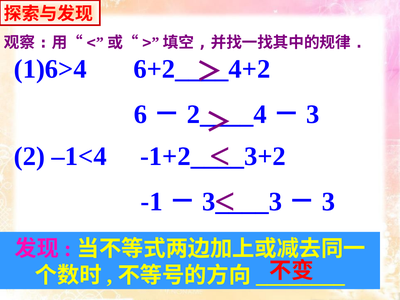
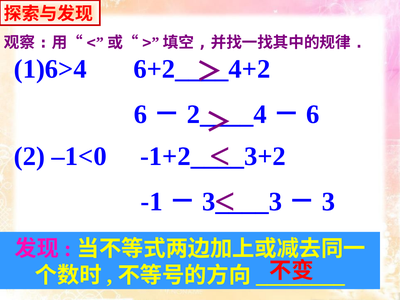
3: 3 -> 6 (313, 114)
–1<4: –1<4 -> –1<0 (79, 156)
